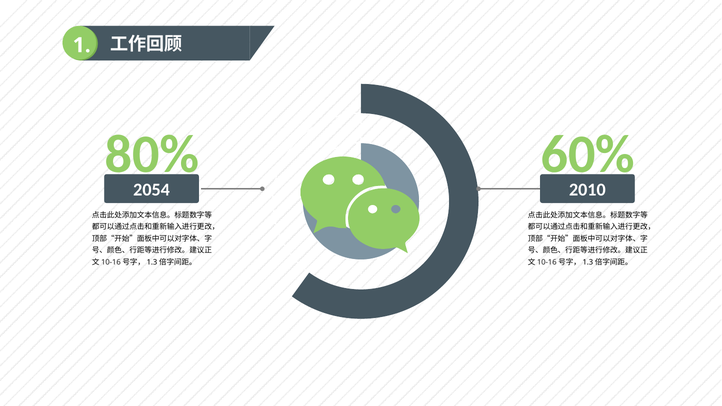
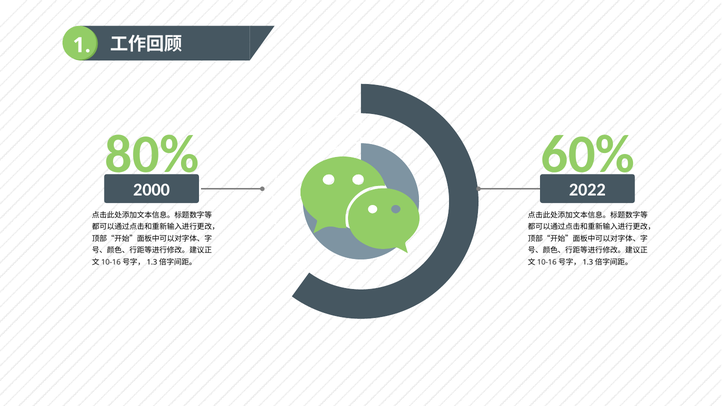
2054: 2054 -> 2000 (152, 190)
2010: 2010 -> 2022 (587, 190)
